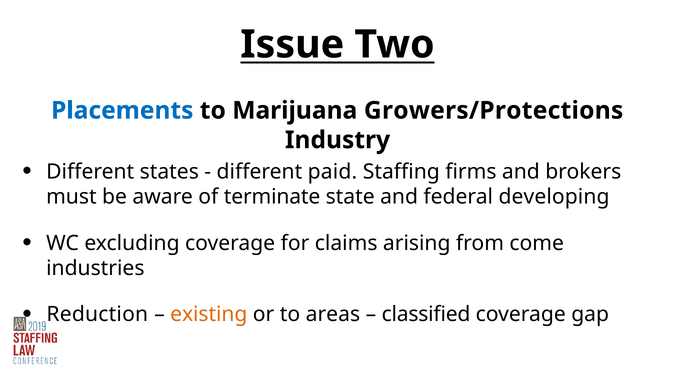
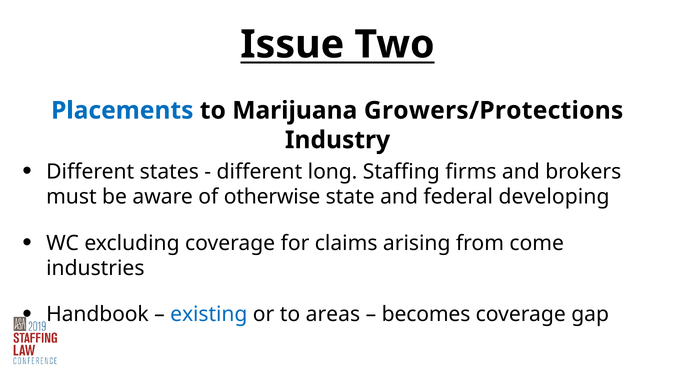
paid: paid -> long (333, 172)
terminate: terminate -> otherwise (272, 197)
Reduction: Reduction -> Handbook (97, 314)
existing colour: orange -> blue (209, 314)
classified: classified -> becomes (426, 314)
